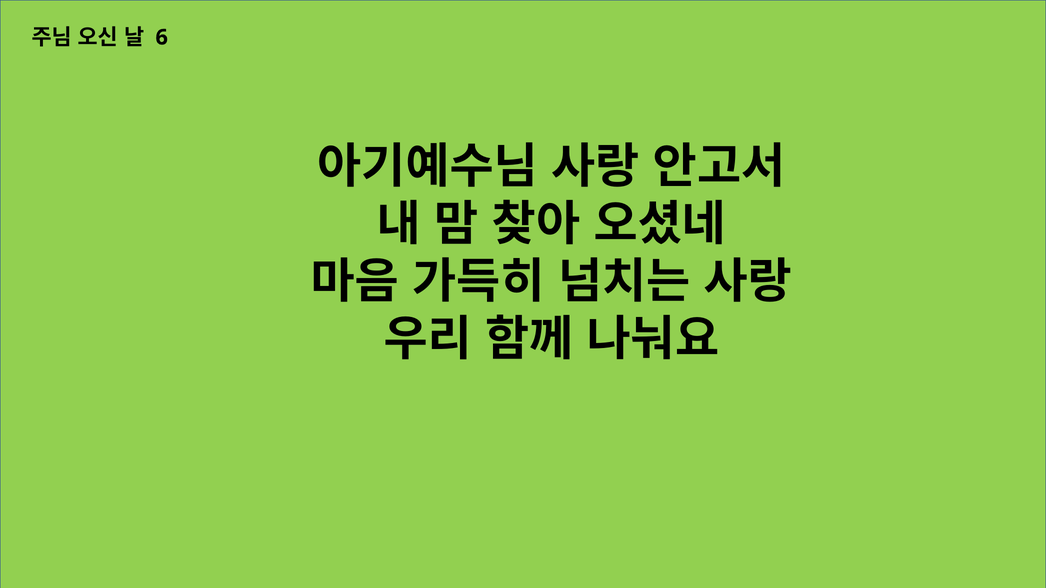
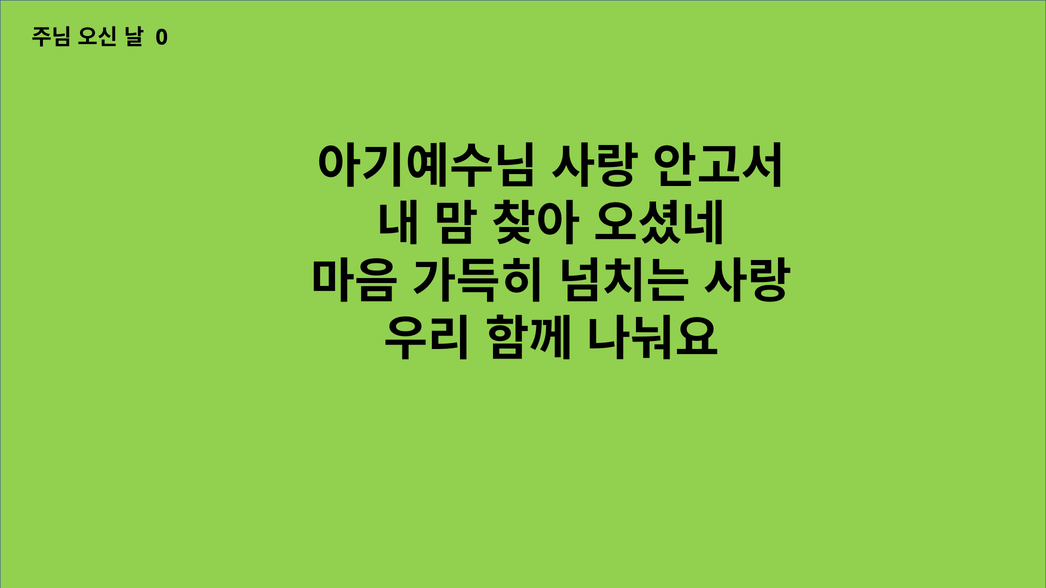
6: 6 -> 0 (162, 37)
